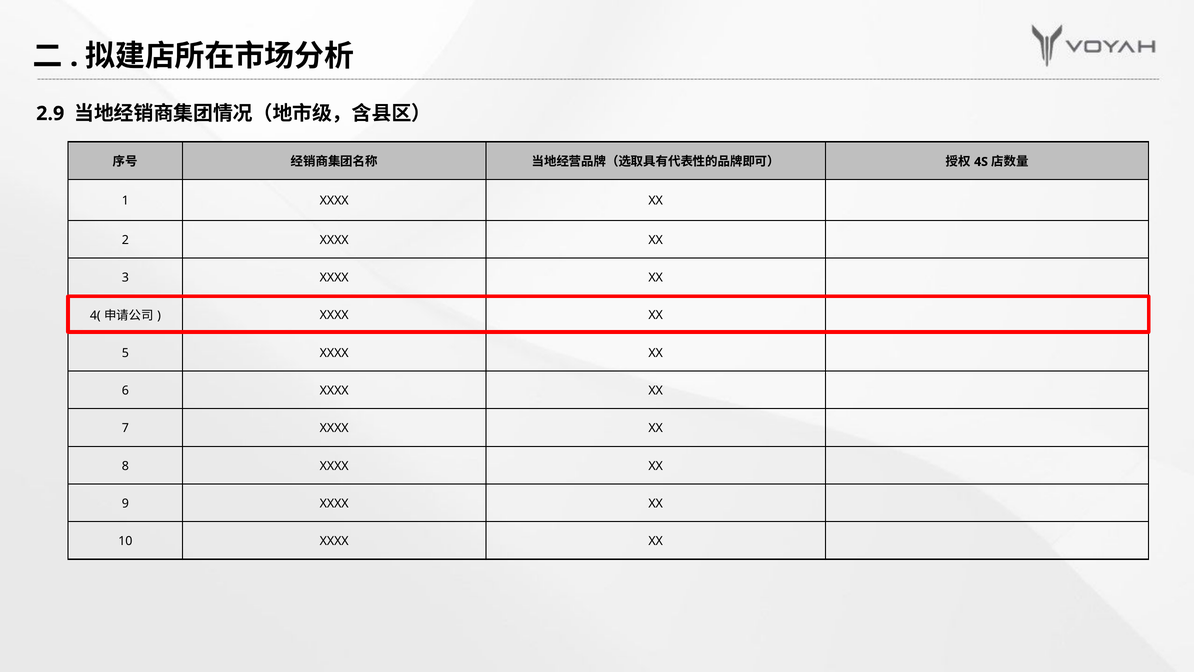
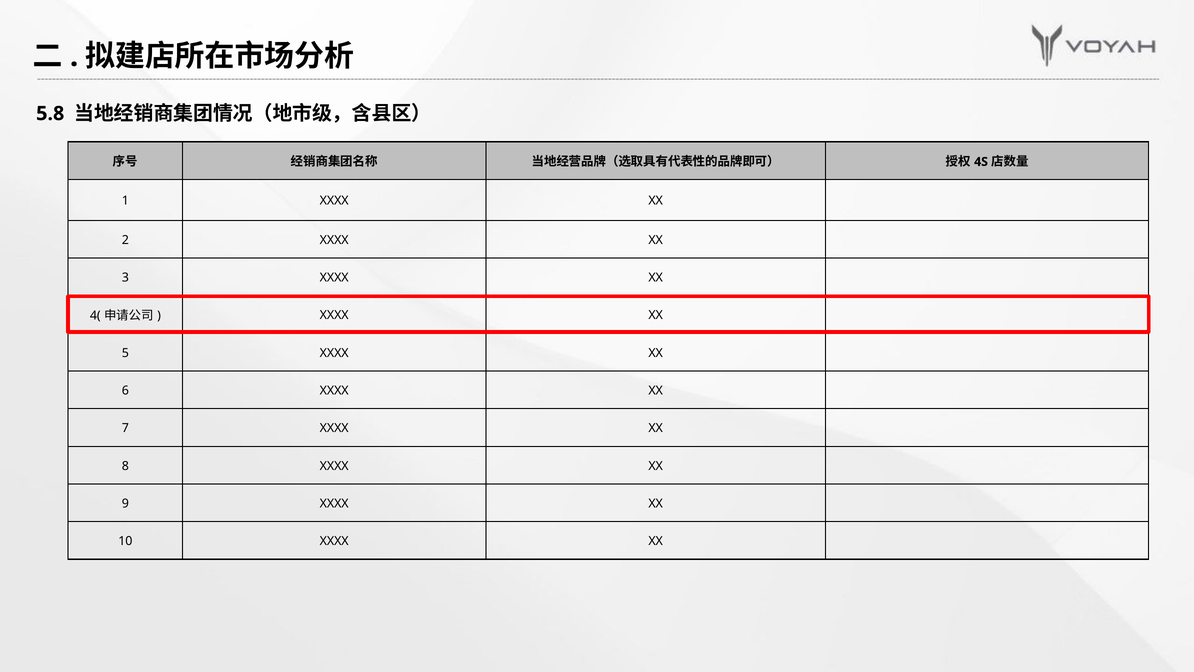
2.9: 2.9 -> 5.8 (50, 113)
